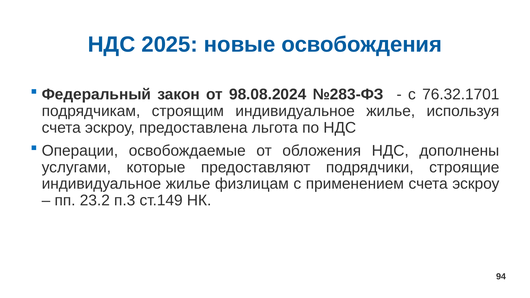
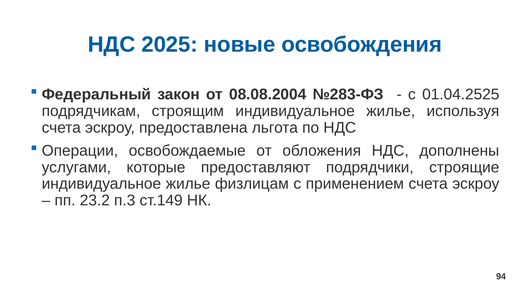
98.08.2024: 98.08.2024 -> 08.08.2004 (268, 94)
76.32.1701: 76.32.1701 -> 01.04.2525 (461, 94)
